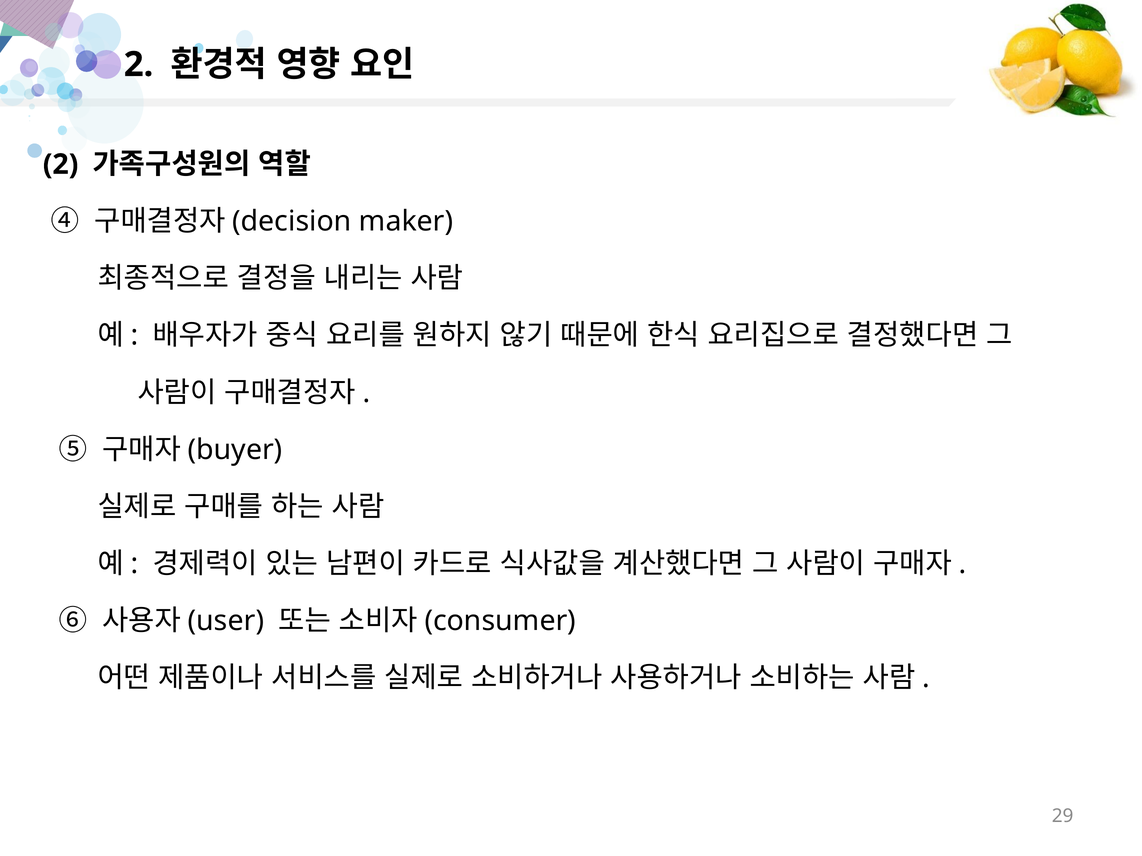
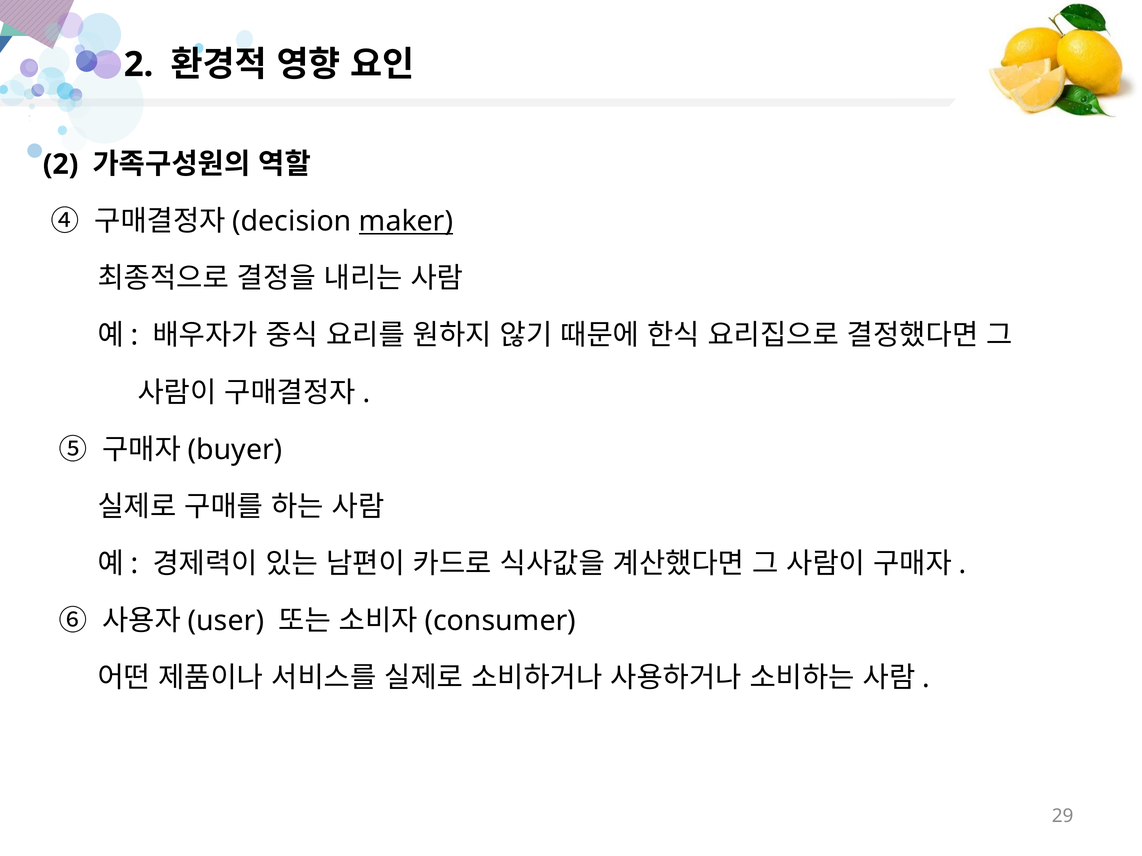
maker underline: none -> present (406, 222)
